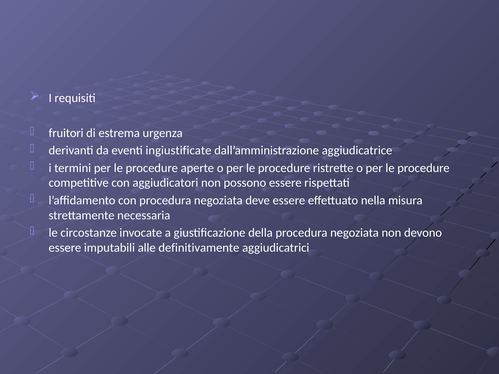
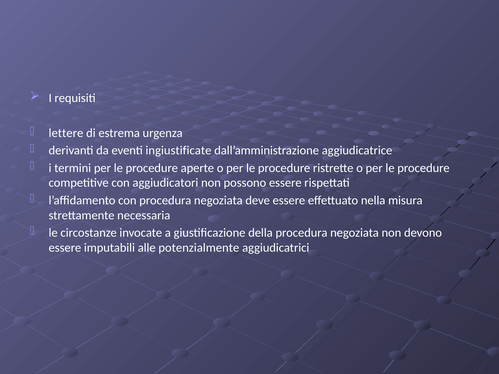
fruitori: fruitori -> lettere (66, 133)
definitivamente: definitivamente -> potenzialmente (199, 248)
